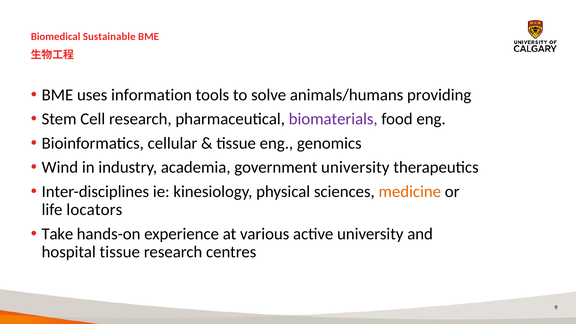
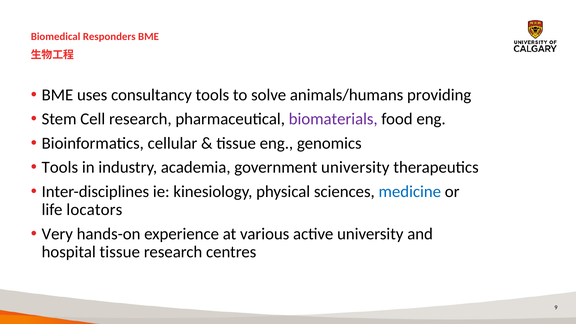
Sustainable: Sustainable -> Responders (109, 37)
information: information -> consultancy (152, 95)
Wind: Wind -> Tools (60, 167)
medicine colour: orange -> blue (410, 191)
Take: Take -> Very (57, 234)
